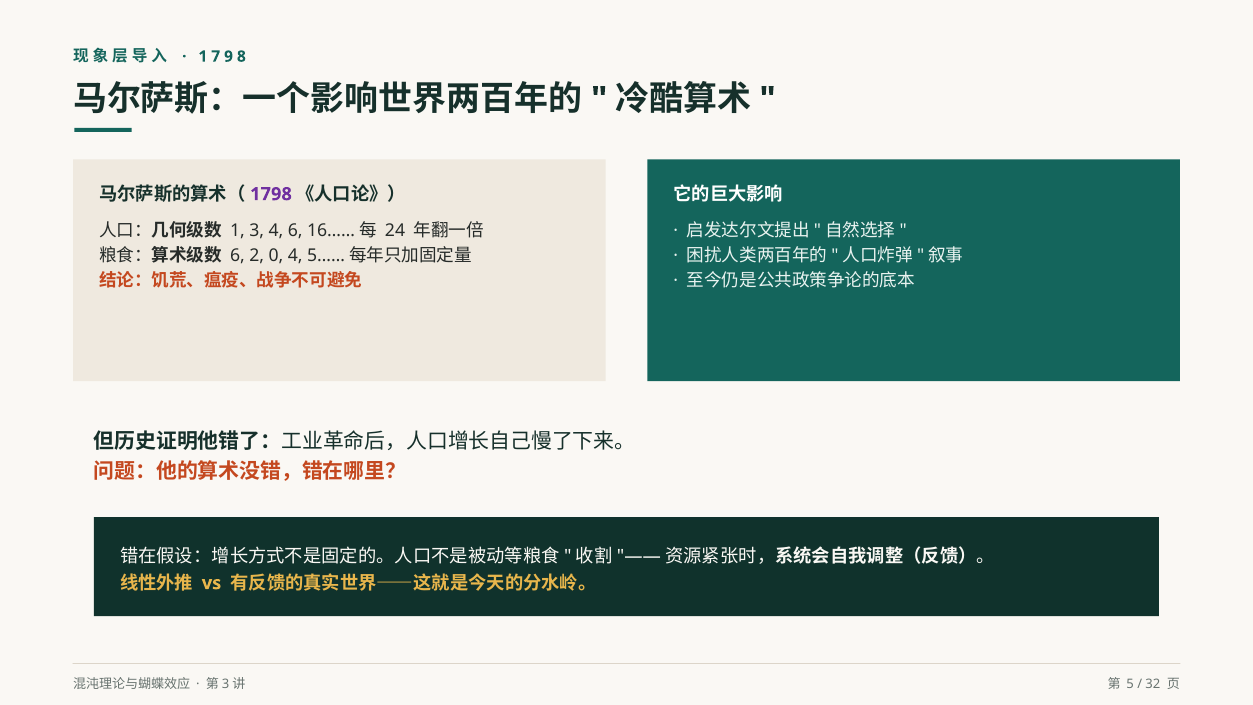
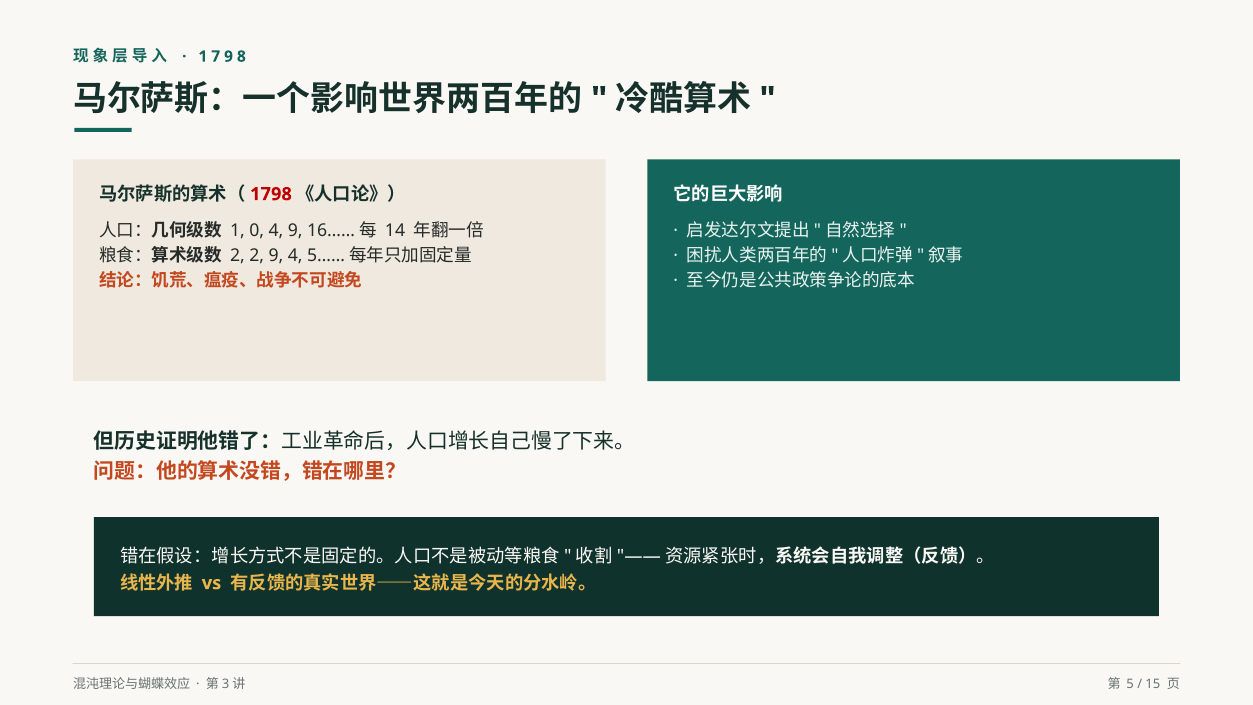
1798 colour: purple -> red (271, 194)
3: 3 -> 0 (257, 230)
4 6: 6 -> 9 (295, 230)
24: 24 -> 14 (395, 230)
6: 6 -> 2 (237, 256)
2 0: 0 -> 9 (276, 256)
32: 32 -> 15 (1153, 684)
